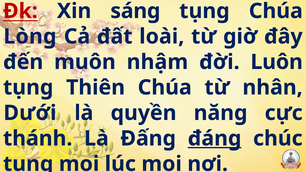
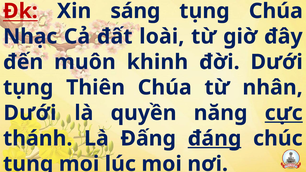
Lòng: Lòng -> Nhạc (30, 37)
nhậm: nhậm -> khinh (157, 62)
đời Luôn: Luôn -> Dưới (277, 62)
cực underline: none -> present (284, 113)
